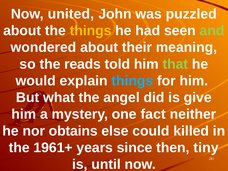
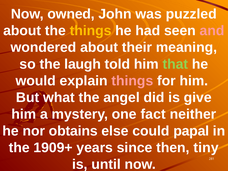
united: united -> owned (71, 14)
and colour: light green -> pink (212, 31)
reads: reads -> laugh (83, 64)
things colour: light blue -> pink (132, 81)
killed: killed -> papal (191, 131)
1961+: 1961+ -> 1909+ (53, 148)
